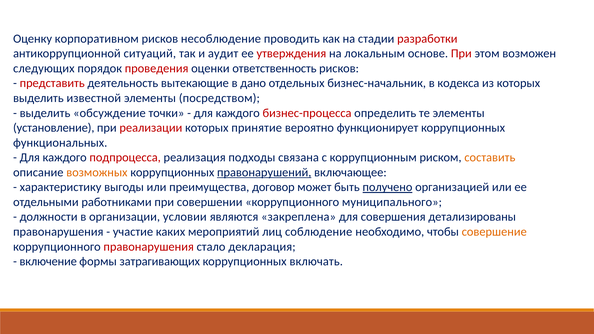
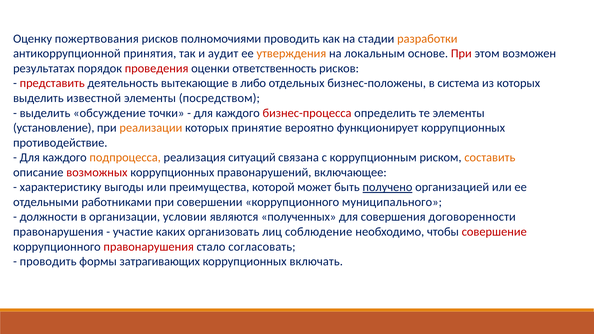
корпоративном: корпоративном -> пожертвования (97, 39)
несоблюдение: несоблюдение -> полномочиями (221, 39)
разработки colour: red -> orange (427, 39)
ситуаций: ситуаций -> принятия (150, 54)
утверждения colour: red -> orange (291, 54)
следующих: следующих -> результатах (44, 68)
дано: дано -> либо (253, 83)
бизнес-начальник: бизнес-начальник -> бизнес-положены (377, 83)
кодекса: кодекса -> система (458, 83)
реализации colour: red -> orange (151, 128)
функциональных: функциональных -> противодействие (60, 143)
подпроцесса colour: red -> orange (125, 158)
подходы: подходы -> ситуаций (252, 158)
возможных colour: orange -> red (97, 172)
правонарушений underline: present -> none (264, 172)
договор: договор -> которой (273, 187)
закреплена: закреплена -> полученных (299, 217)
детализированы: детализированы -> договоренности (472, 217)
мероприятий: мероприятий -> организовать (224, 232)
совершение colour: orange -> red (494, 232)
декларация: декларация -> согласовать (262, 247)
включение: включение -> проводить (48, 262)
